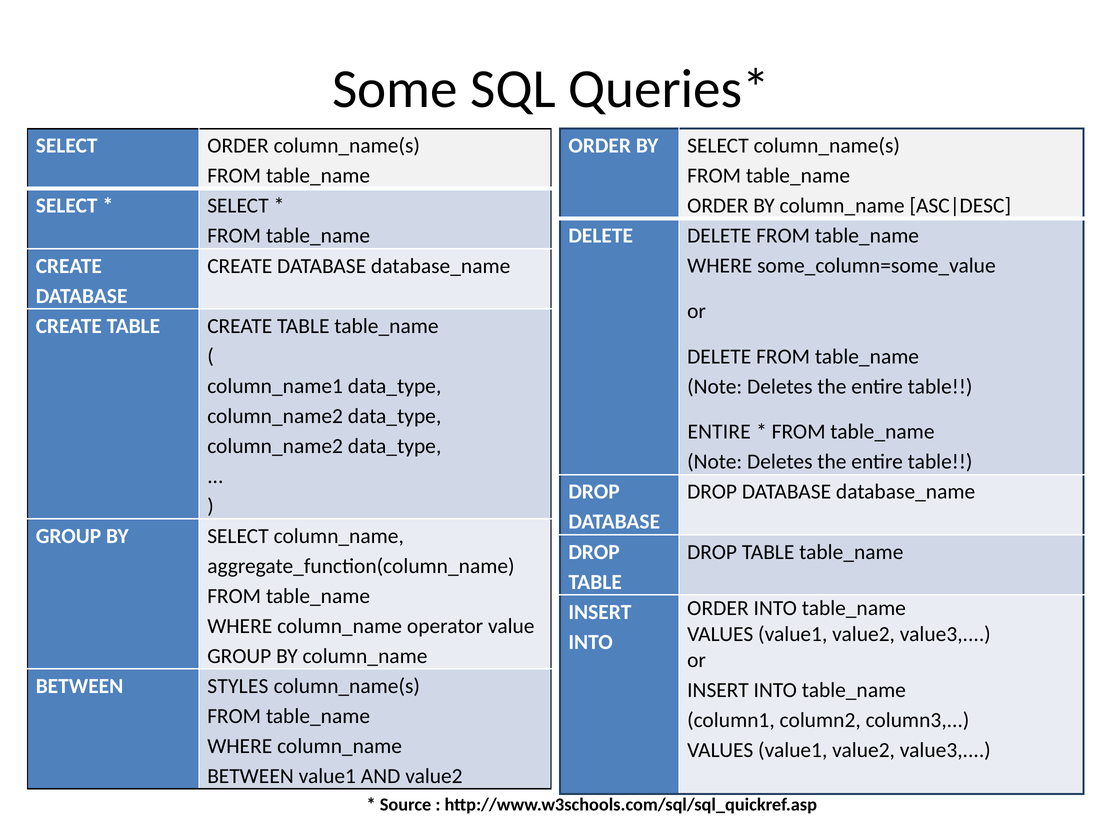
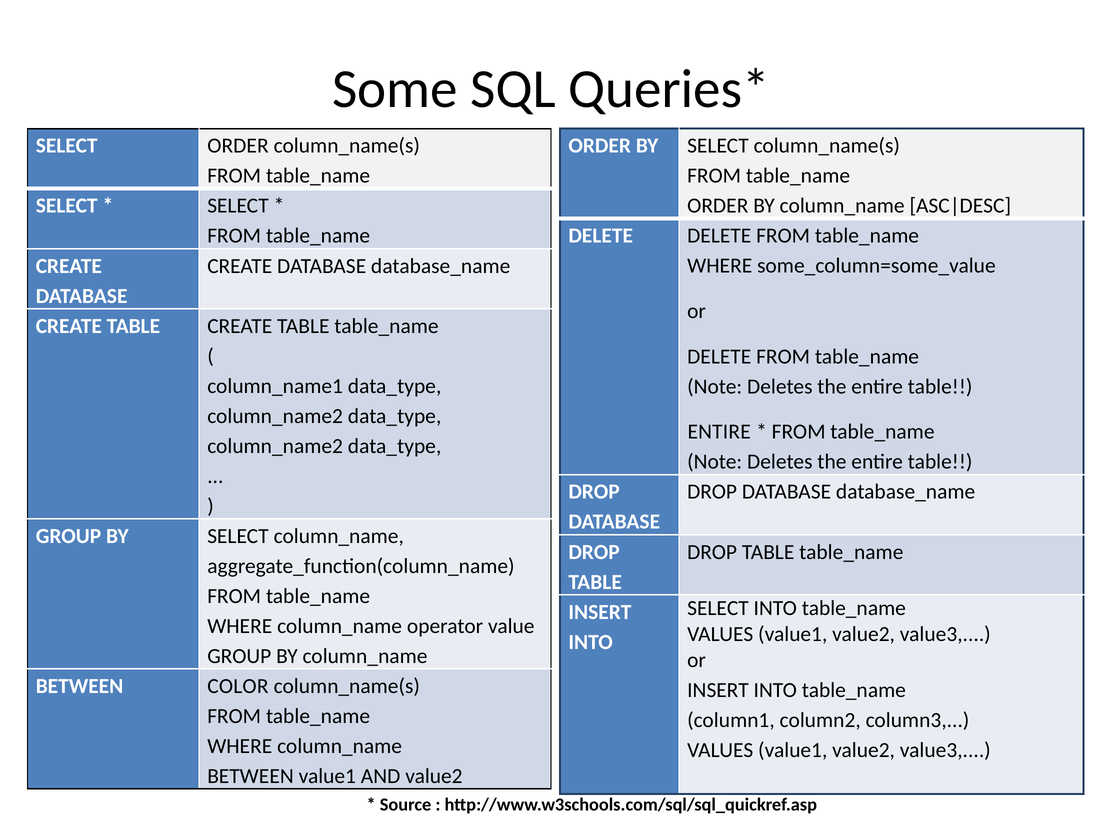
ORDER: ORDER -> SELECT (718, 608)
STYLES: STYLES -> COLOR (238, 686)
